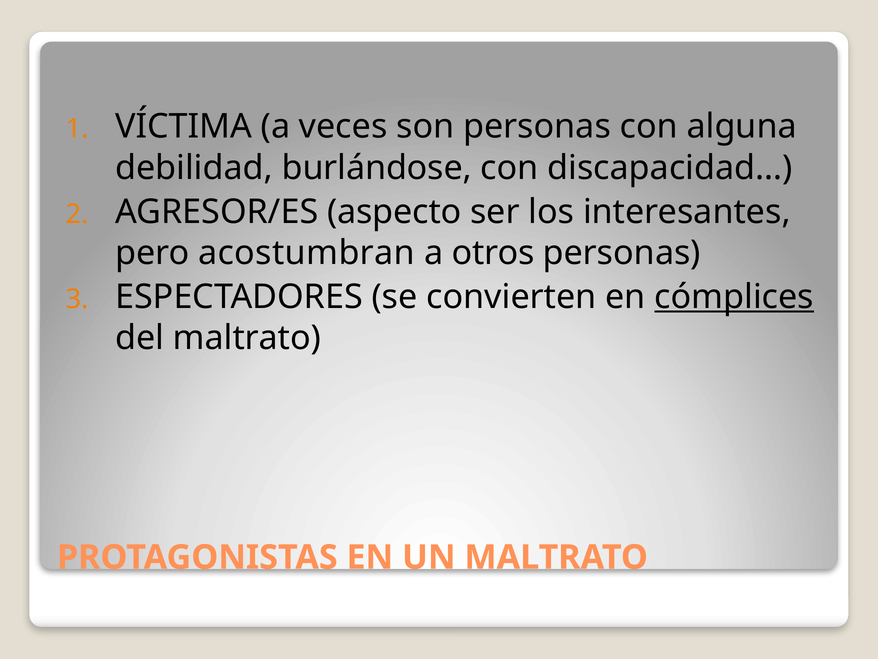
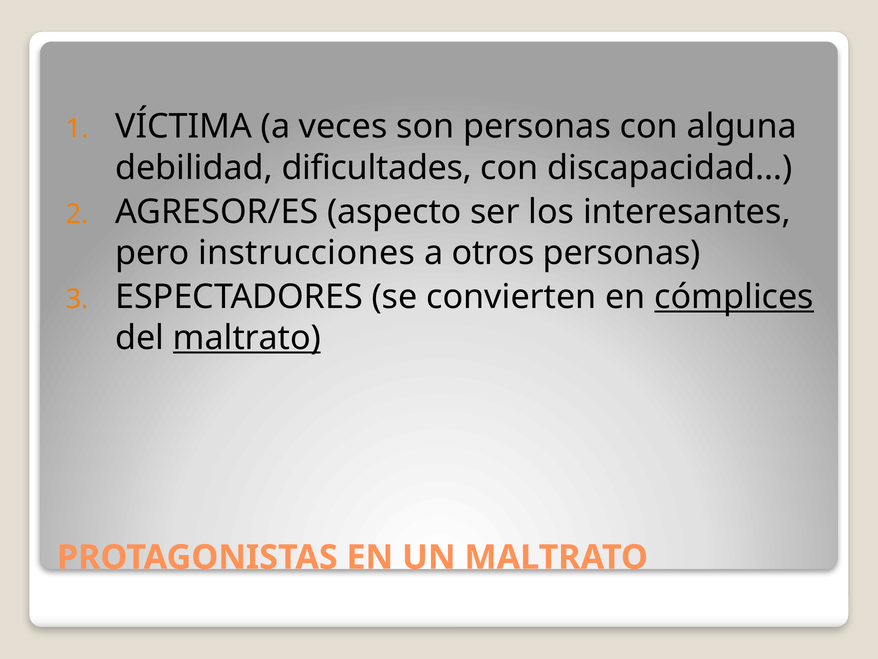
burlándose: burlándose -> dificultades (377, 168)
acostumbran: acostumbran -> instrucciones (307, 253)
maltrato underline: none -> present (247, 338)
